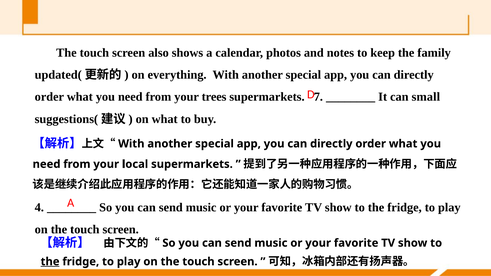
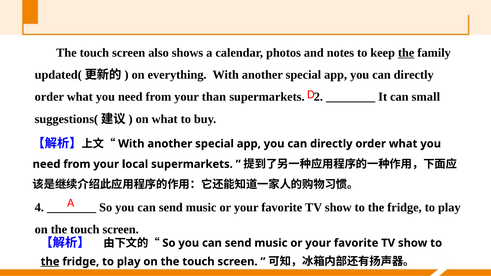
the underline: none -> present (406, 53)
trees: trees -> than (214, 97)
7: 7 -> 2 (318, 97)
